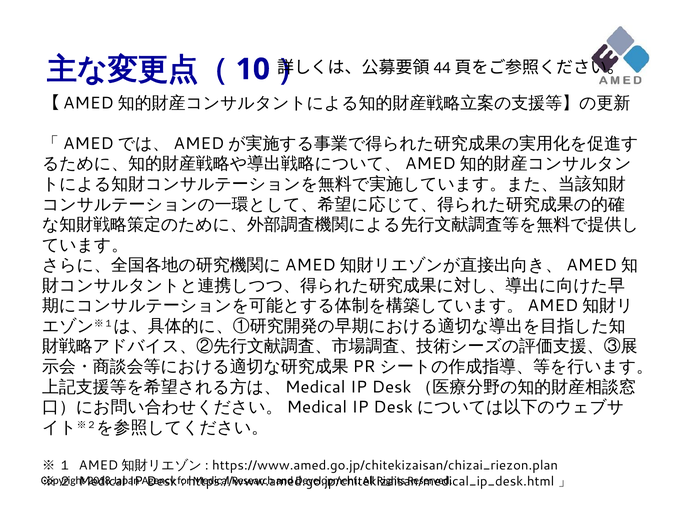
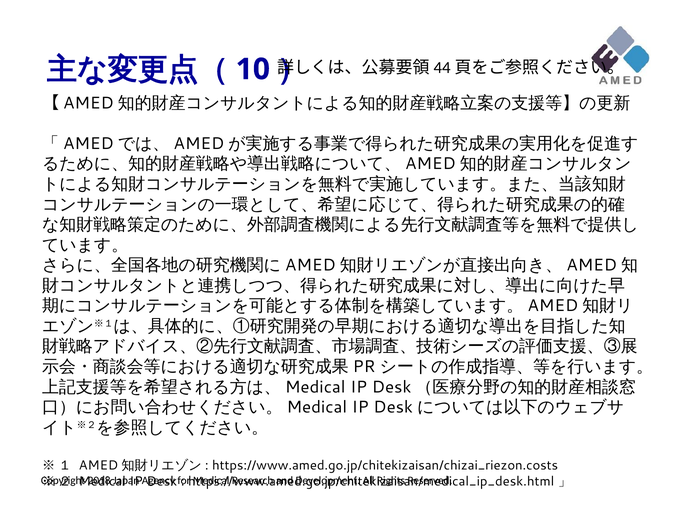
https://www.amed.go.jp/chitekizaisan/chizai_riezon.plan: https://www.amed.go.jp/chitekizaisan/chizai_riezon.plan -> https://www.amed.go.jp/chitekizaisan/chizai_riezon.costs (385, 466)
